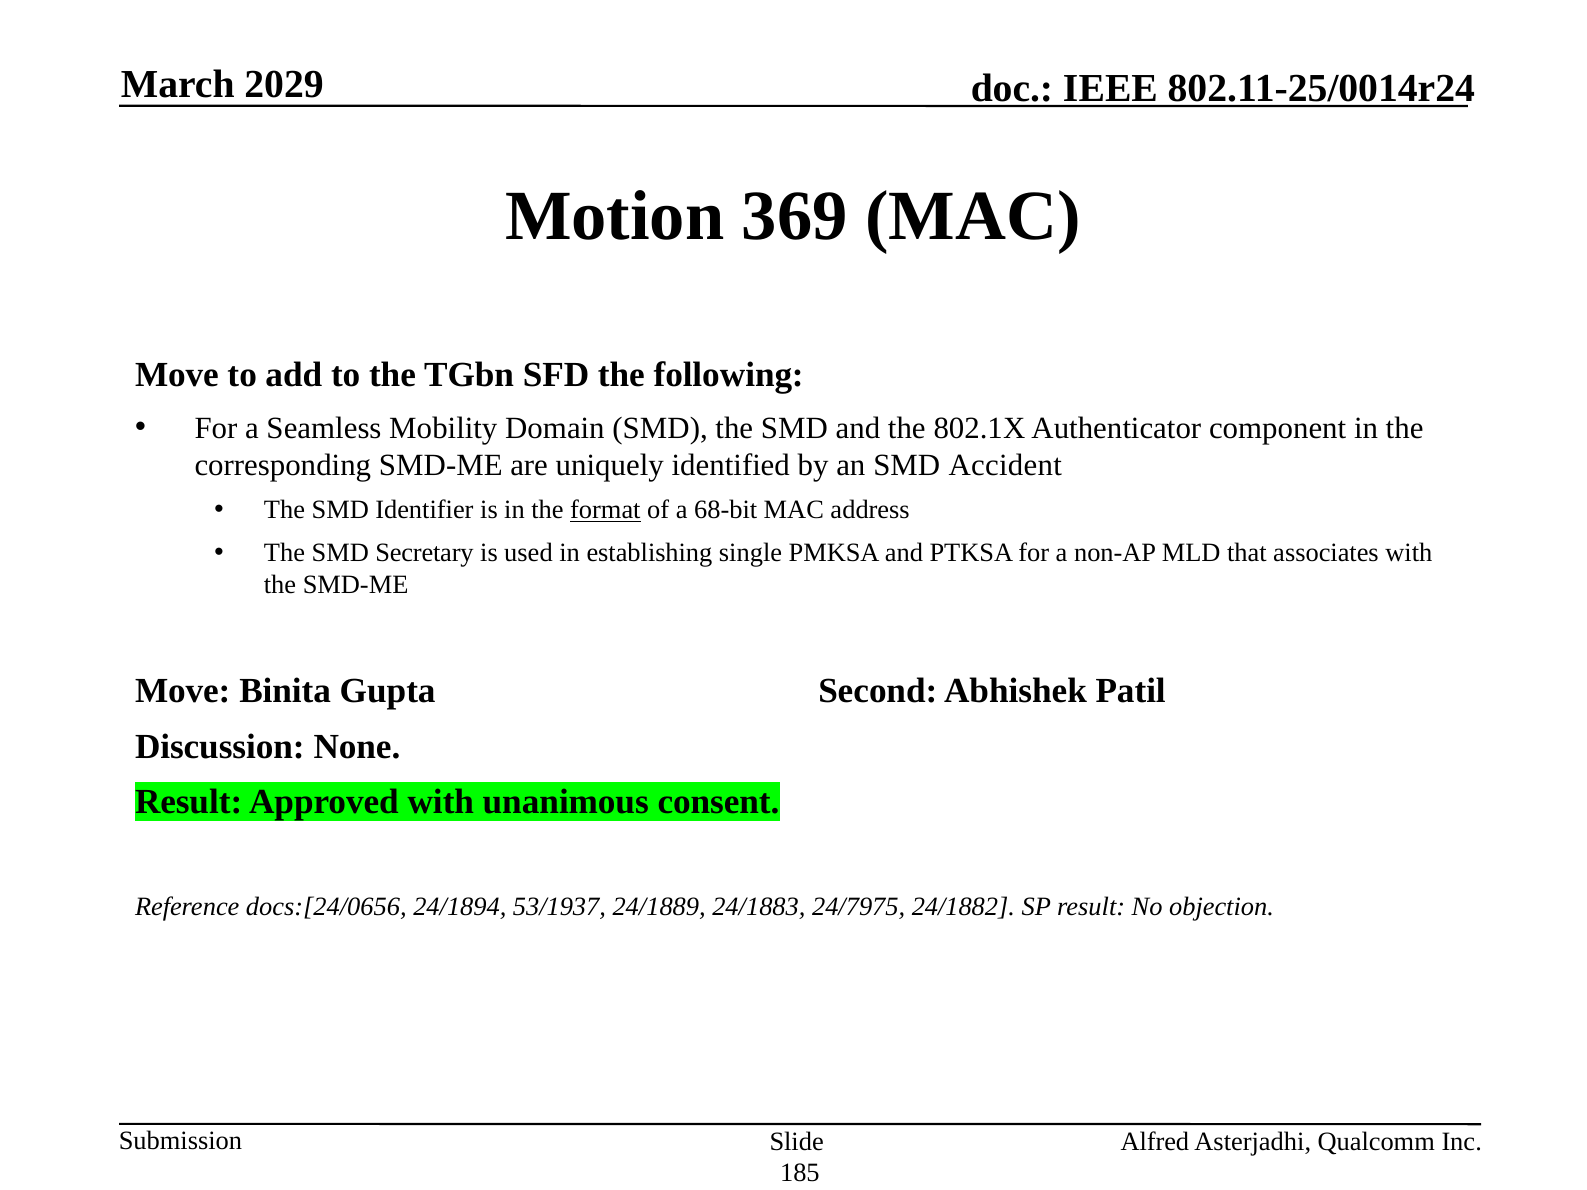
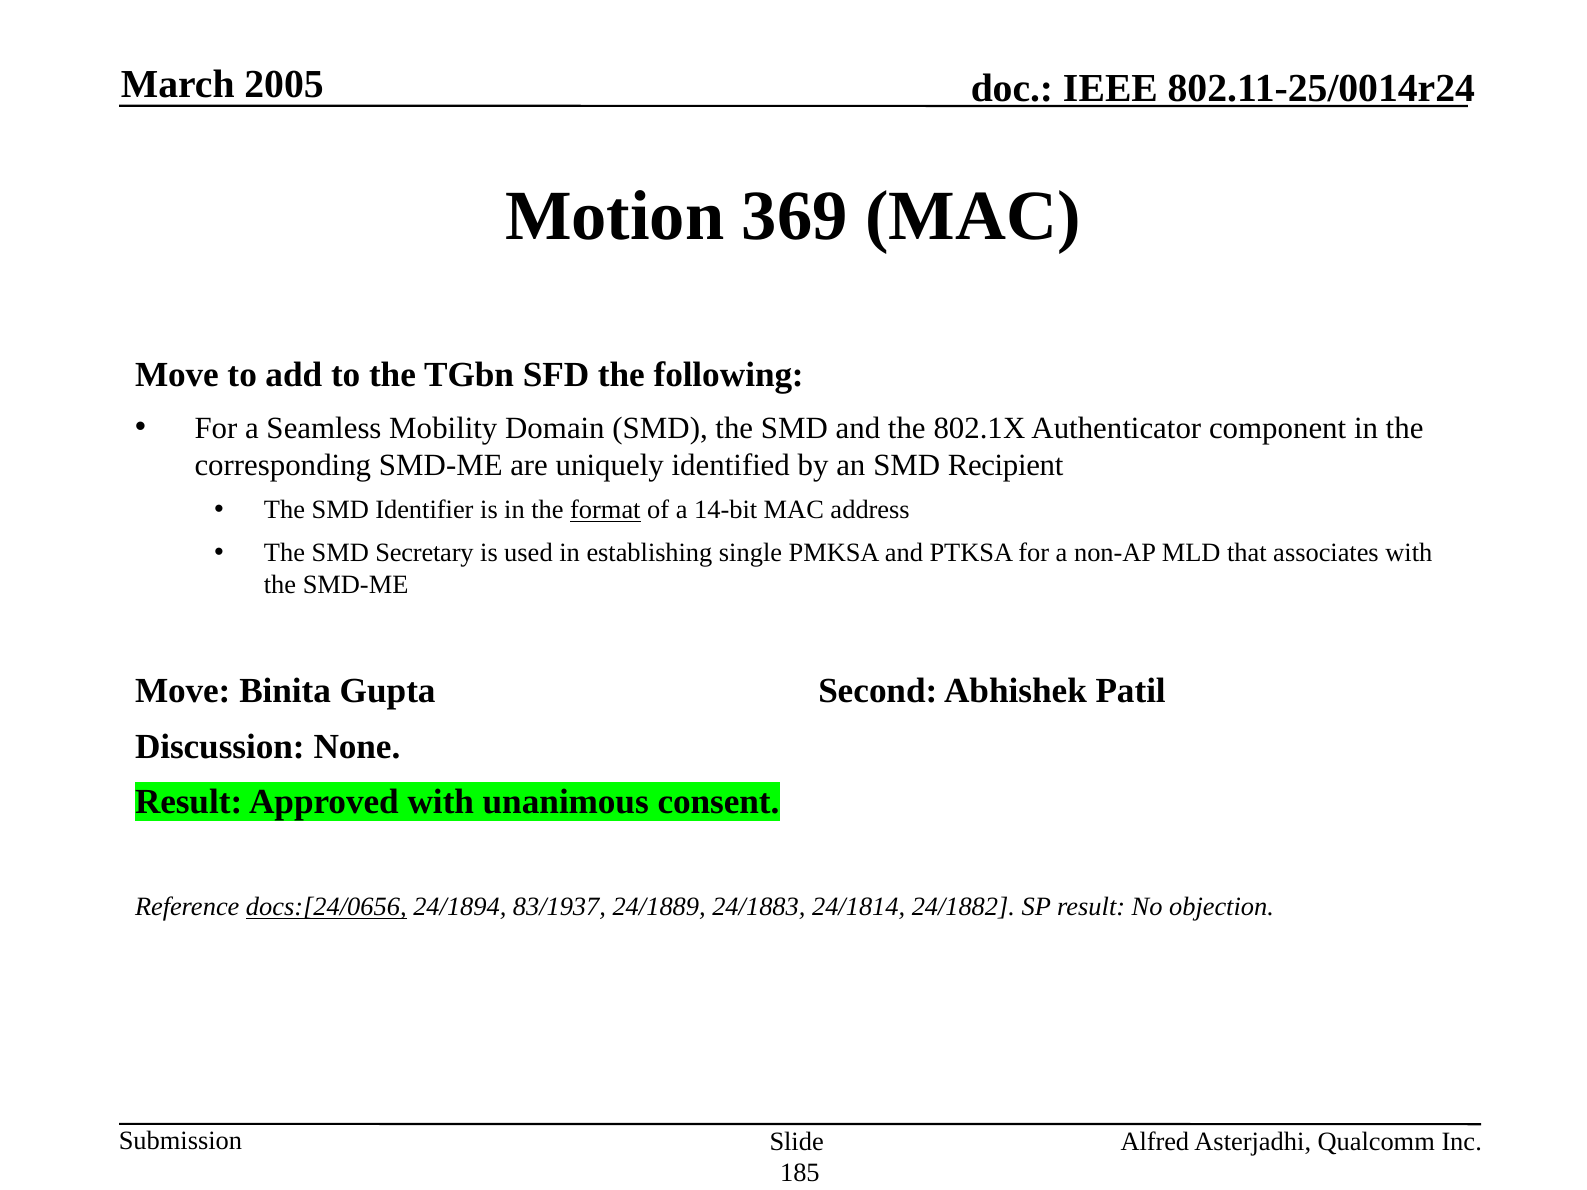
2029: 2029 -> 2005 (284, 84)
Accident: Accident -> Recipient (1006, 465)
68-bit: 68-bit -> 14-bit (726, 510)
docs:[24/0656 underline: none -> present (326, 907)
53/1937: 53/1937 -> 83/1937 (559, 907)
24/7975: 24/7975 -> 24/1814 (859, 907)
